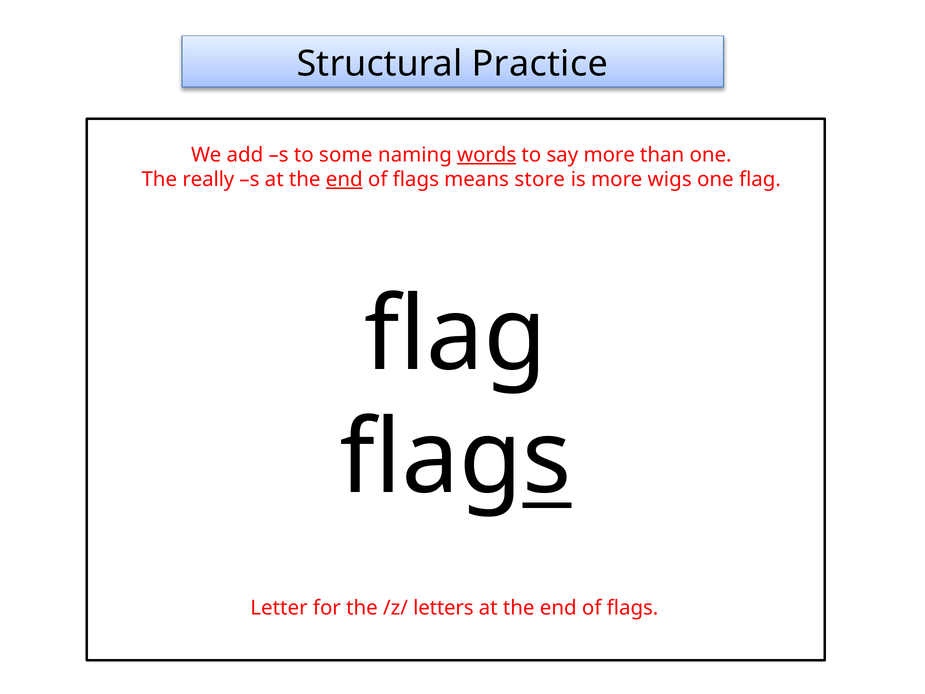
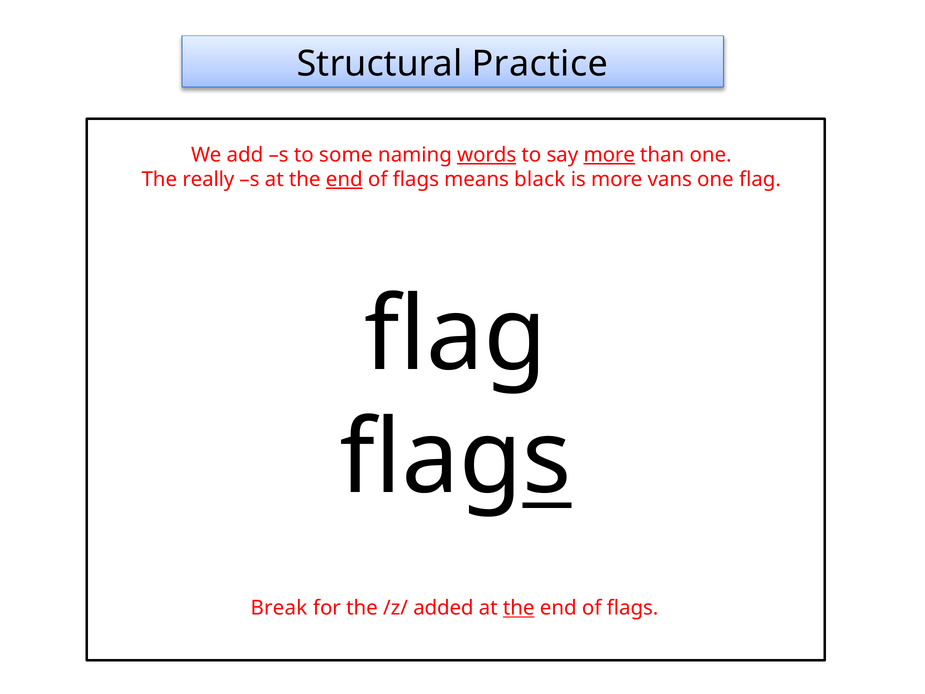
more underline: none -> present (609, 155)
store: store -> black (540, 179)
wigs: wigs -> vans (670, 179)
Letter: Letter -> Break (279, 608)
letters: letters -> added (443, 608)
the underline: none -> present (519, 608)
